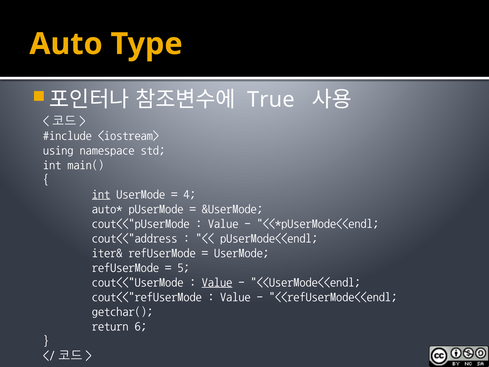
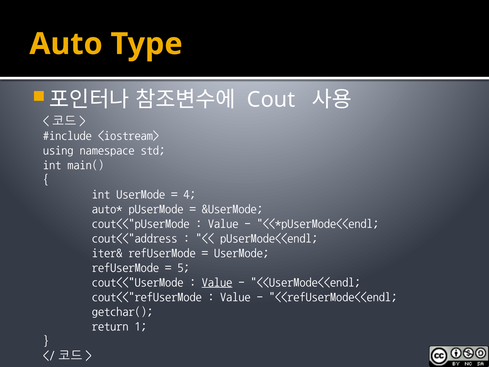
True: True -> Cout (271, 100)
int underline: present -> none (101, 194)
6: 6 -> 1 (141, 326)
